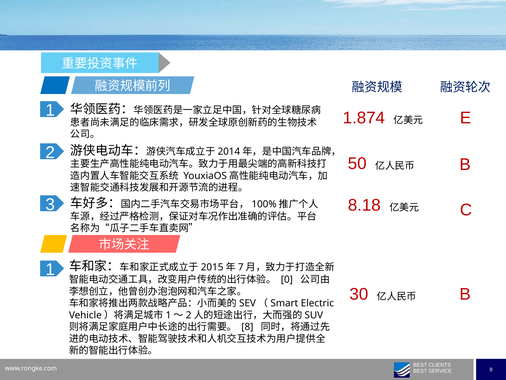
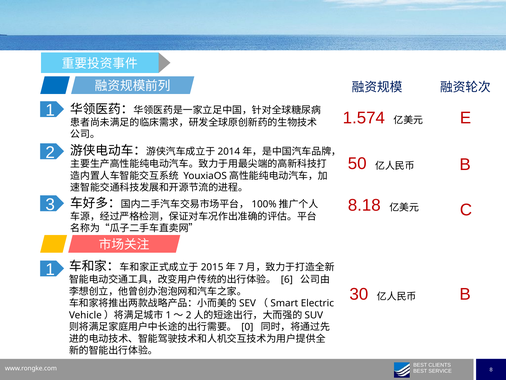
1.874: 1.874 -> 1.574 (364, 118)
0: 0 -> 6 (287, 279)
8: 8 -> 0 (247, 327)
